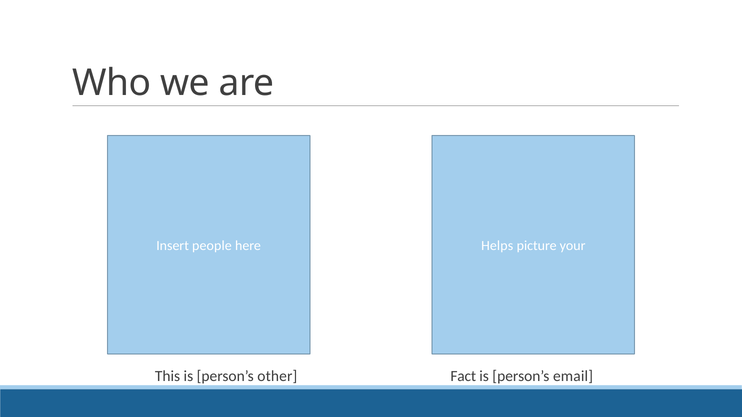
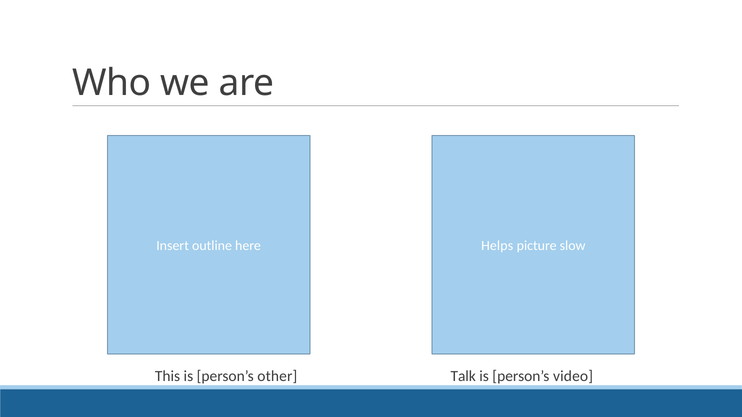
people: people -> outline (212, 246)
your: your -> slow (573, 246)
Fact: Fact -> Talk (463, 377)
email: email -> video (573, 377)
